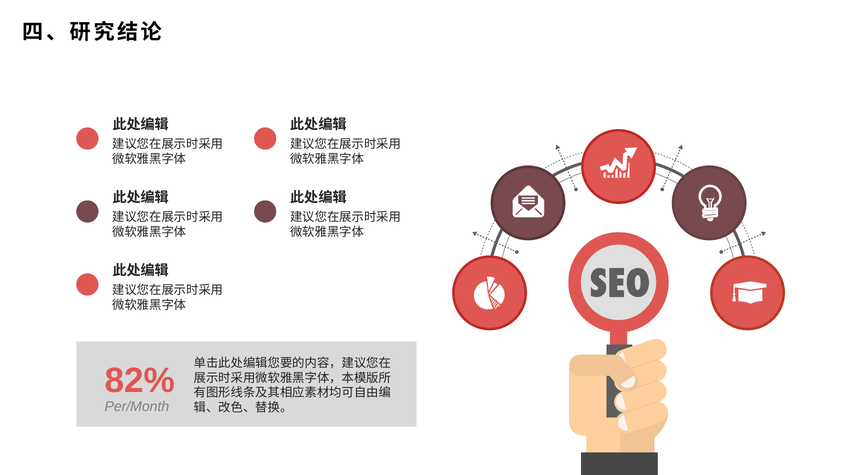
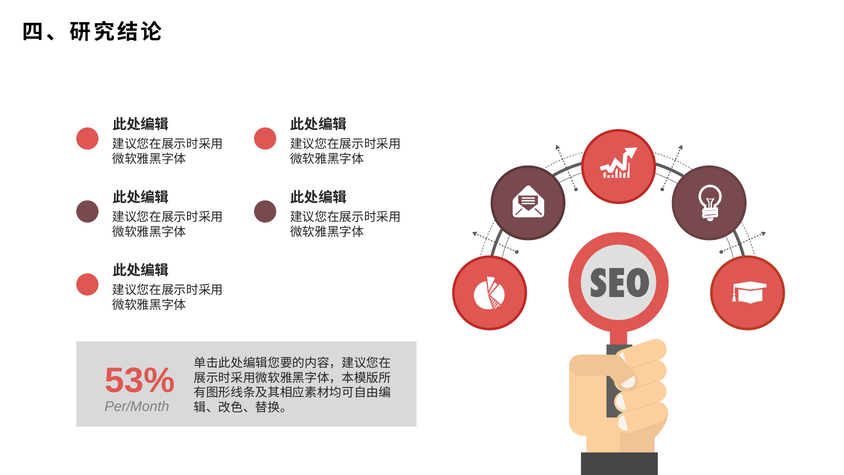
82%: 82% -> 53% (140, 380)
